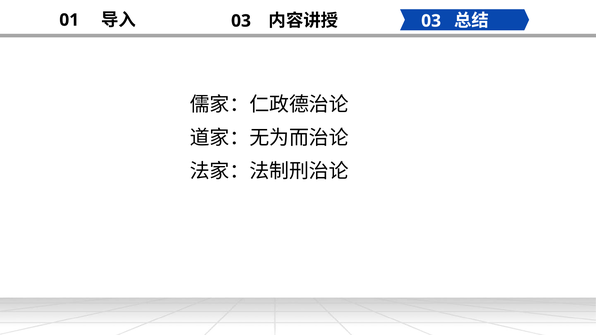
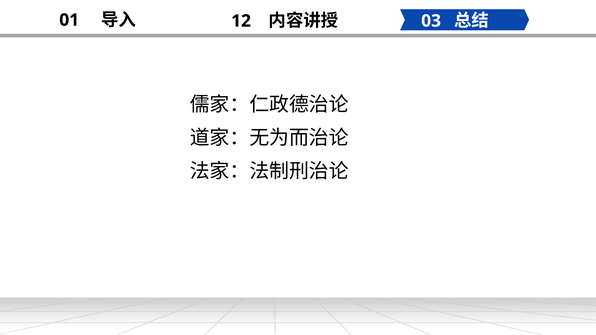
03: 03 -> 12 (241, 21)
